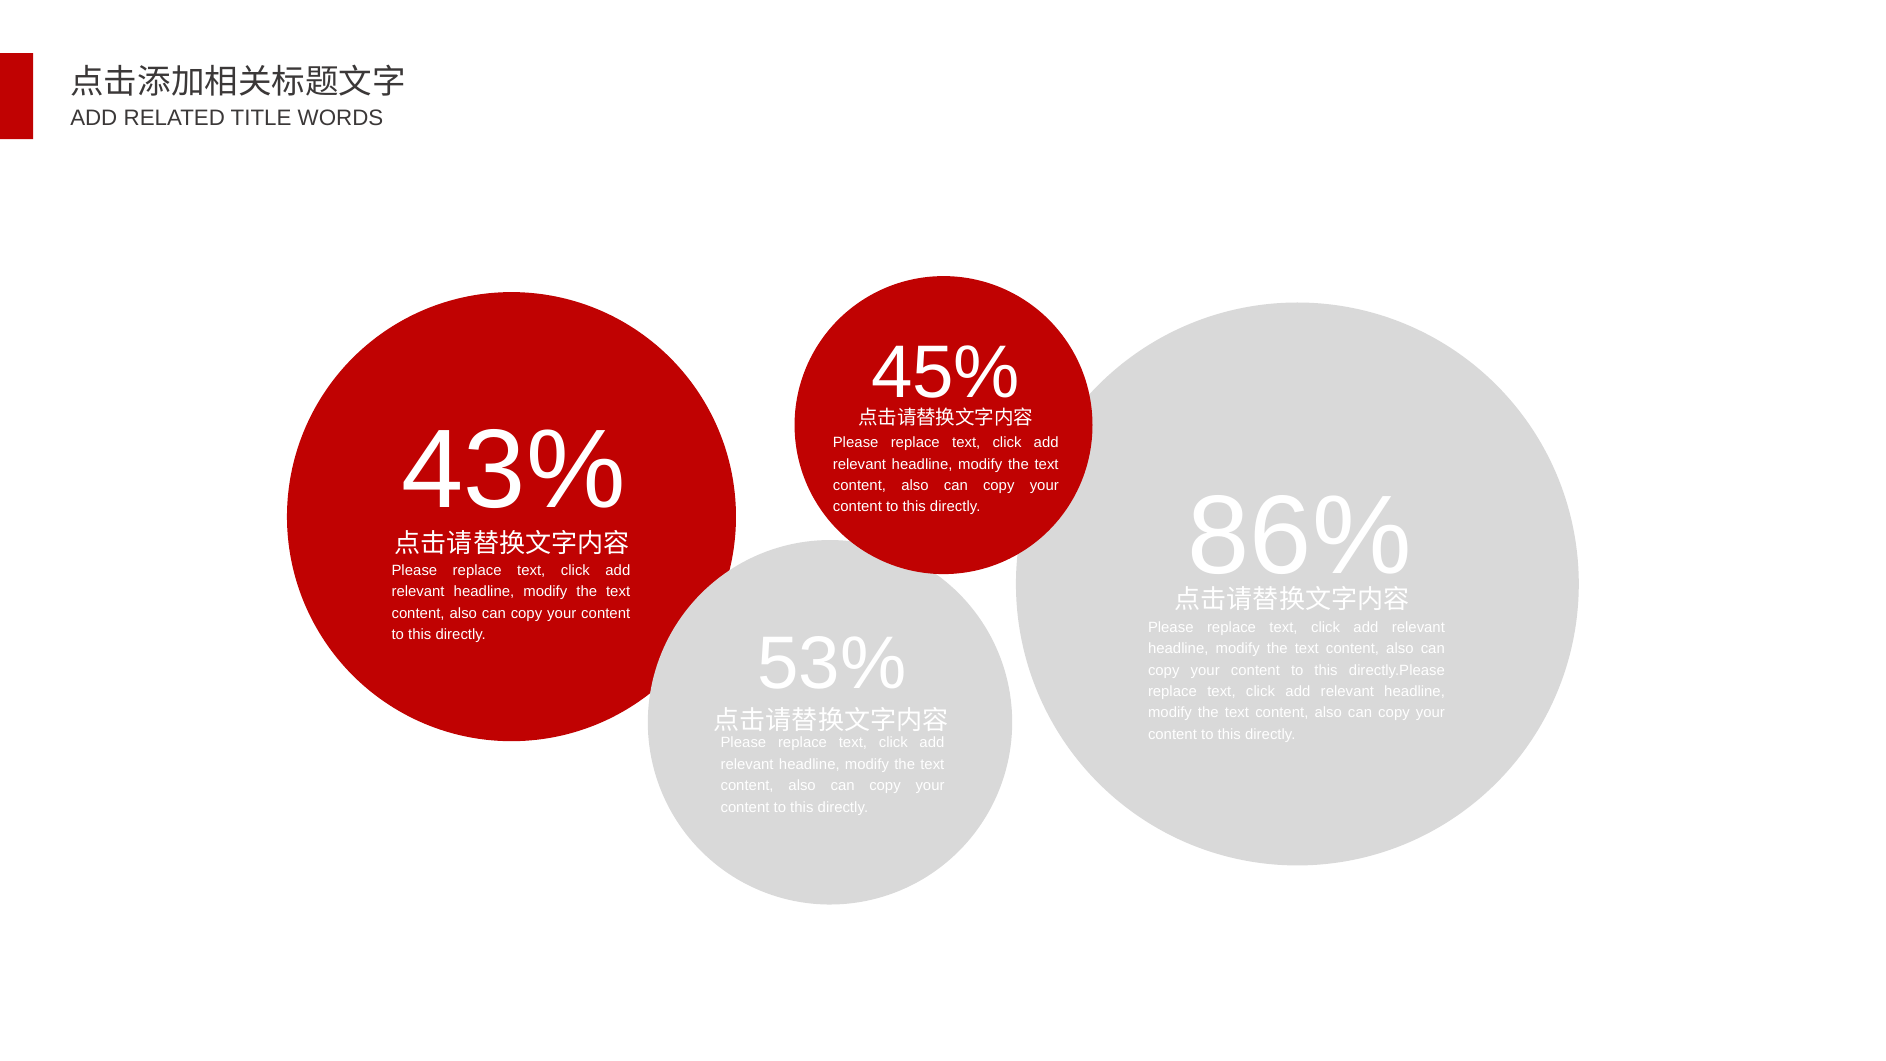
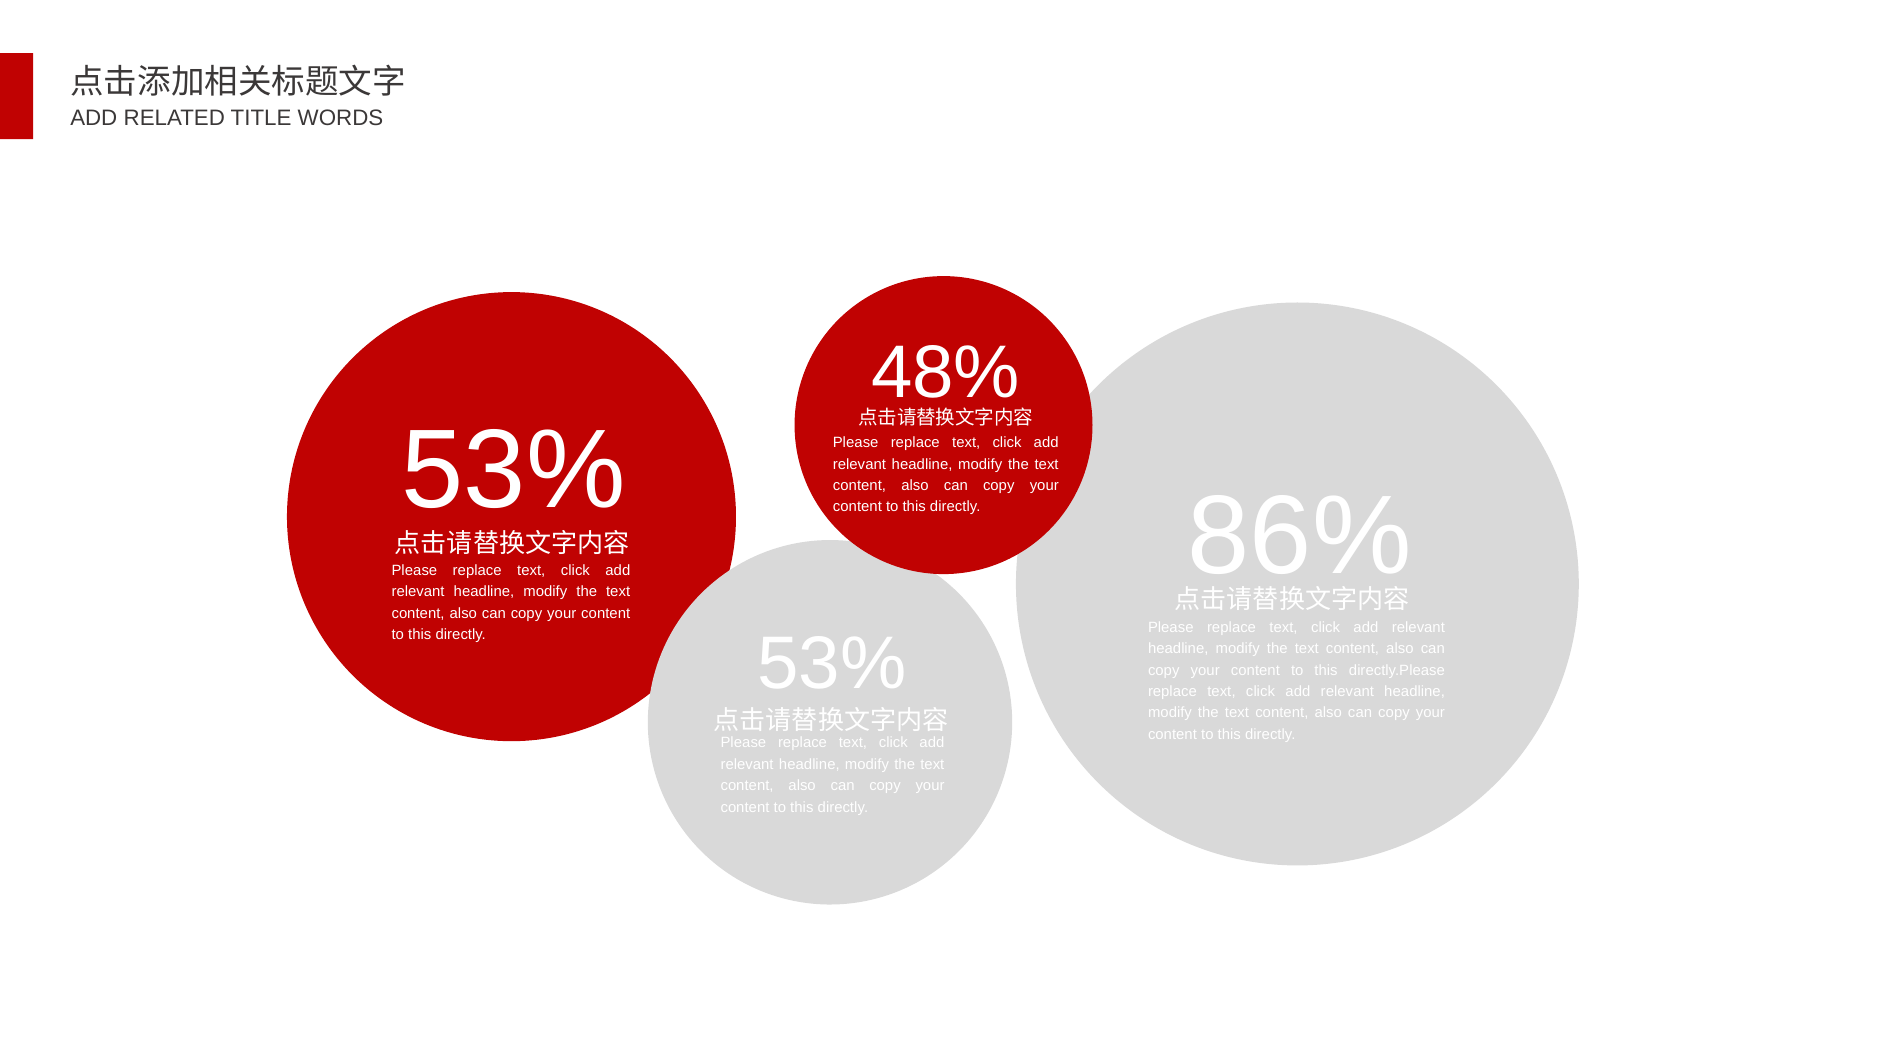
45%: 45% -> 48% (945, 373)
43%: 43% -> 53% (514, 471)
